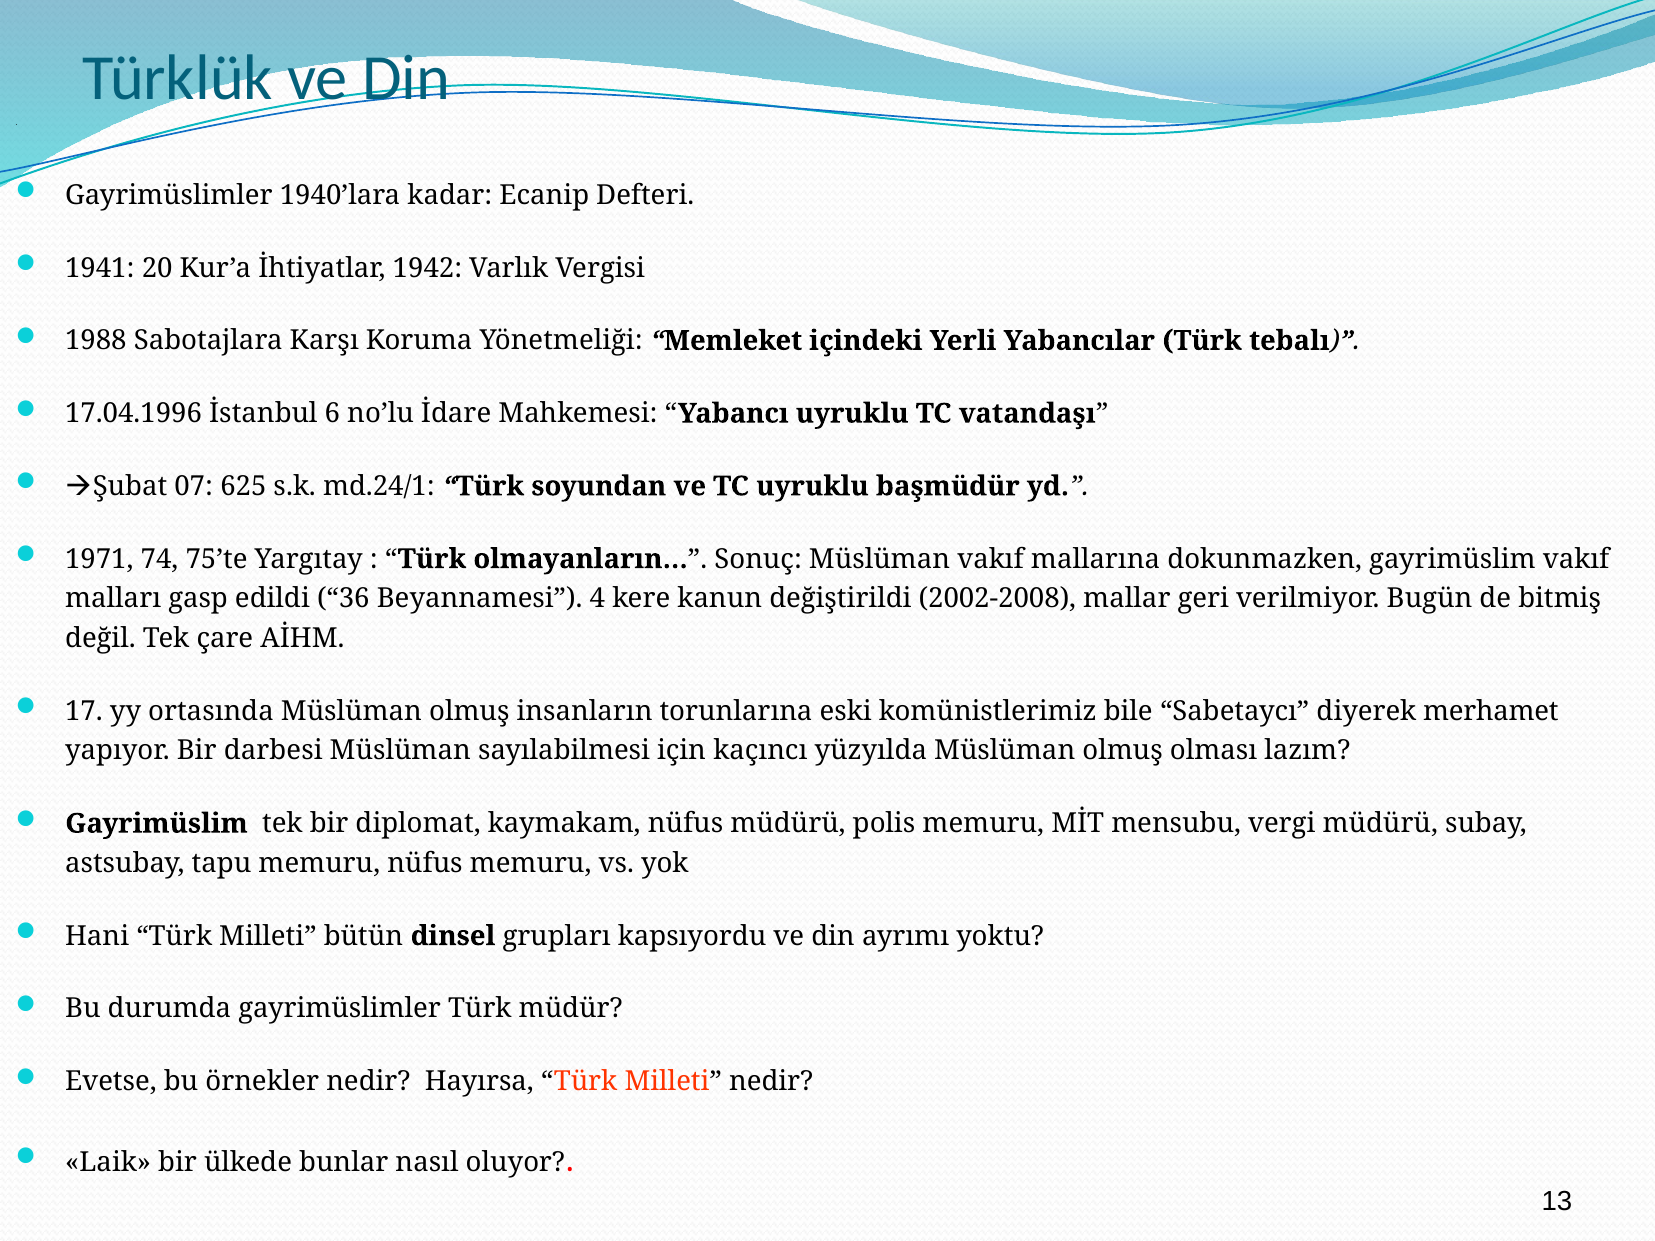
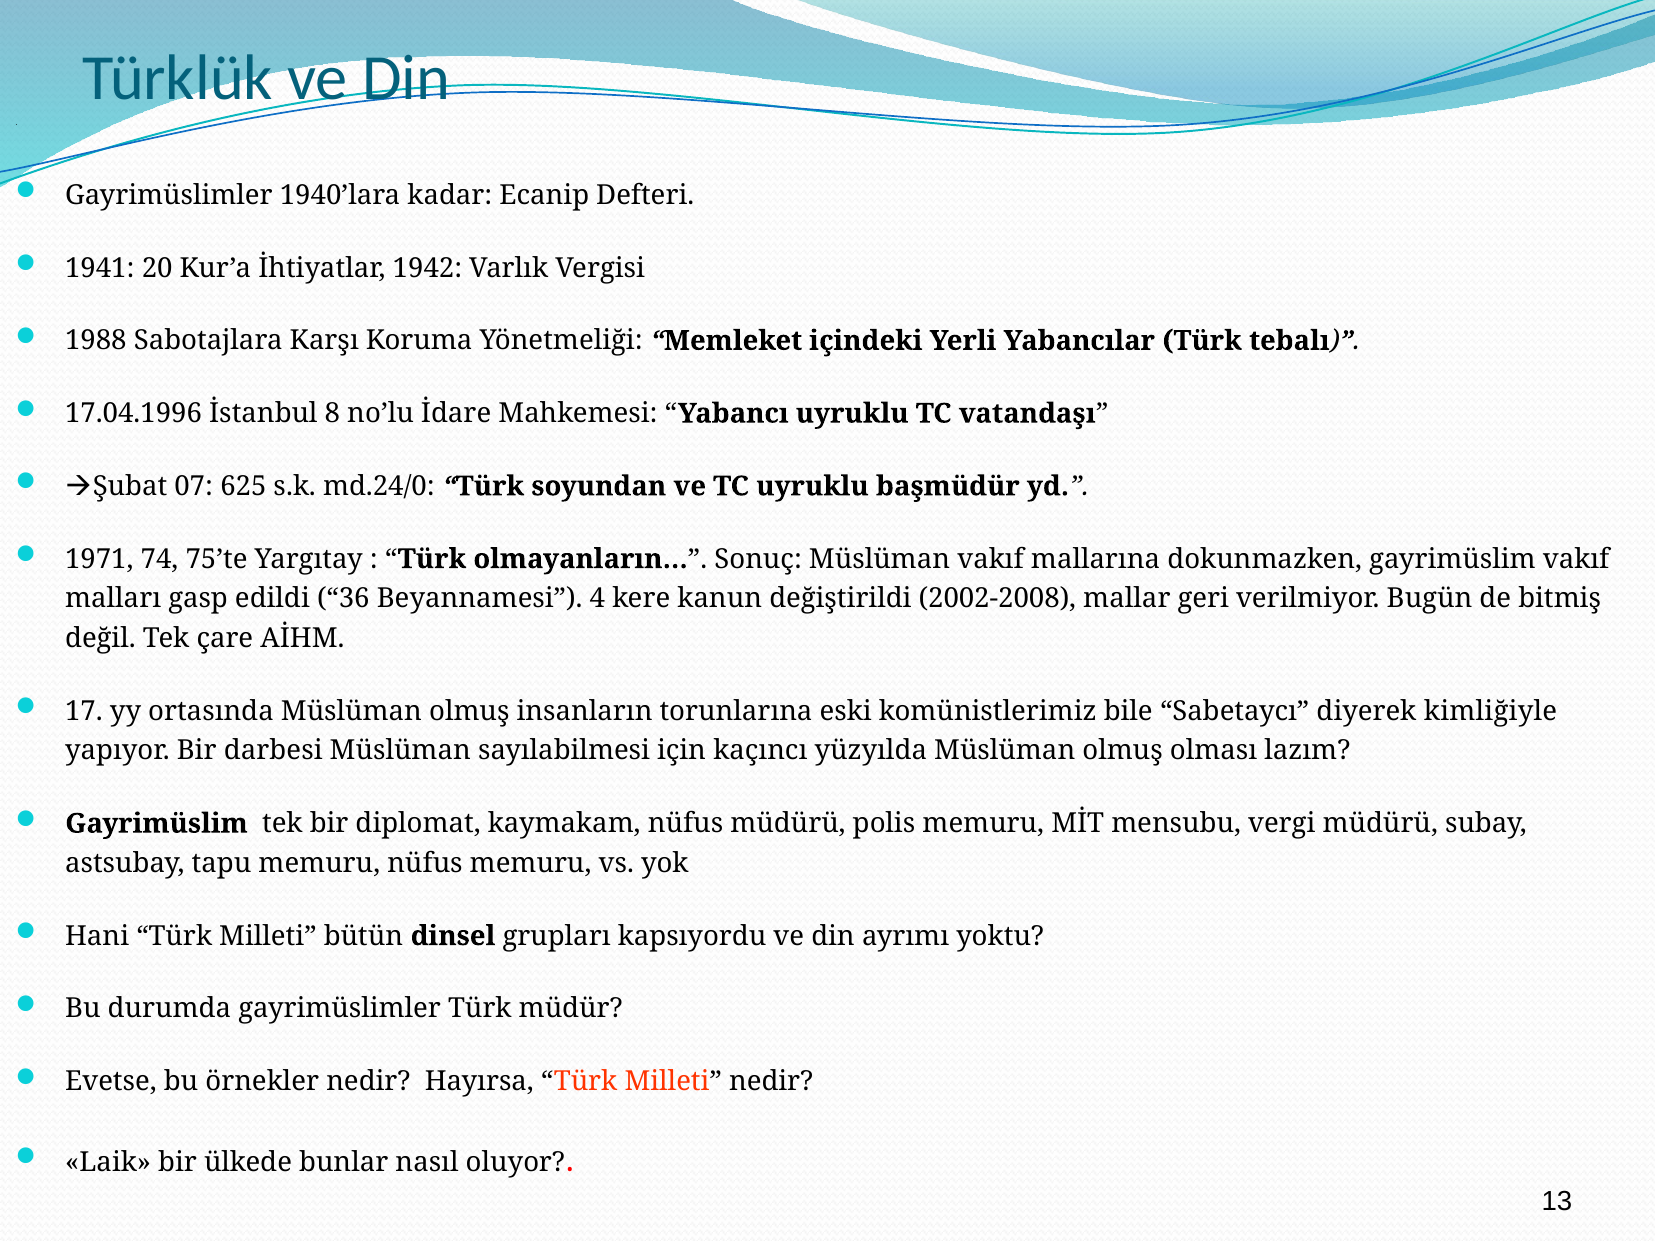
6: 6 -> 8 (332, 414)
md.24/1: md.24/1 -> md.24/0 (379, 486)
merhamet: merhamet -> kimliğiyle (1491, 711)
